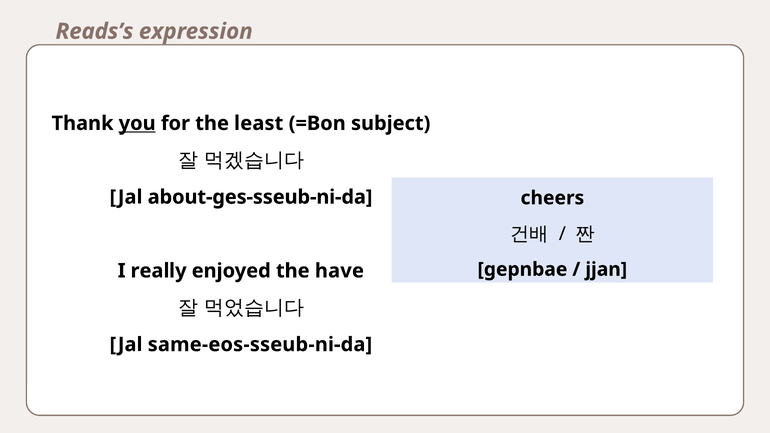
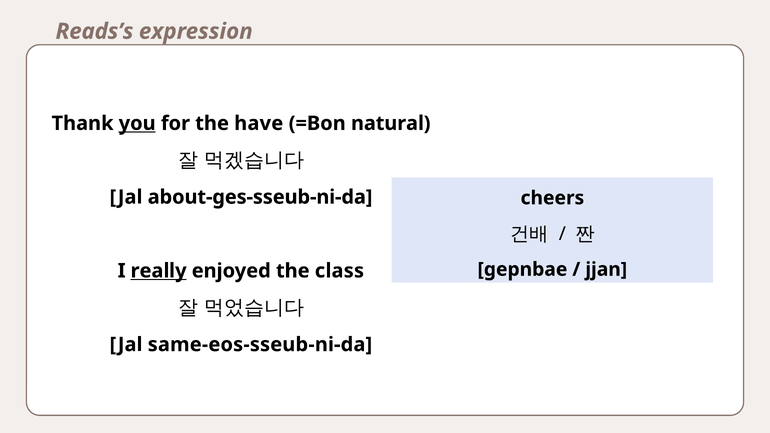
least: least -> have (259, 123)
subject: subject -> natural (391, 123)
really underline: none -> present (159, 271)
have: have -> class (339, 271)
